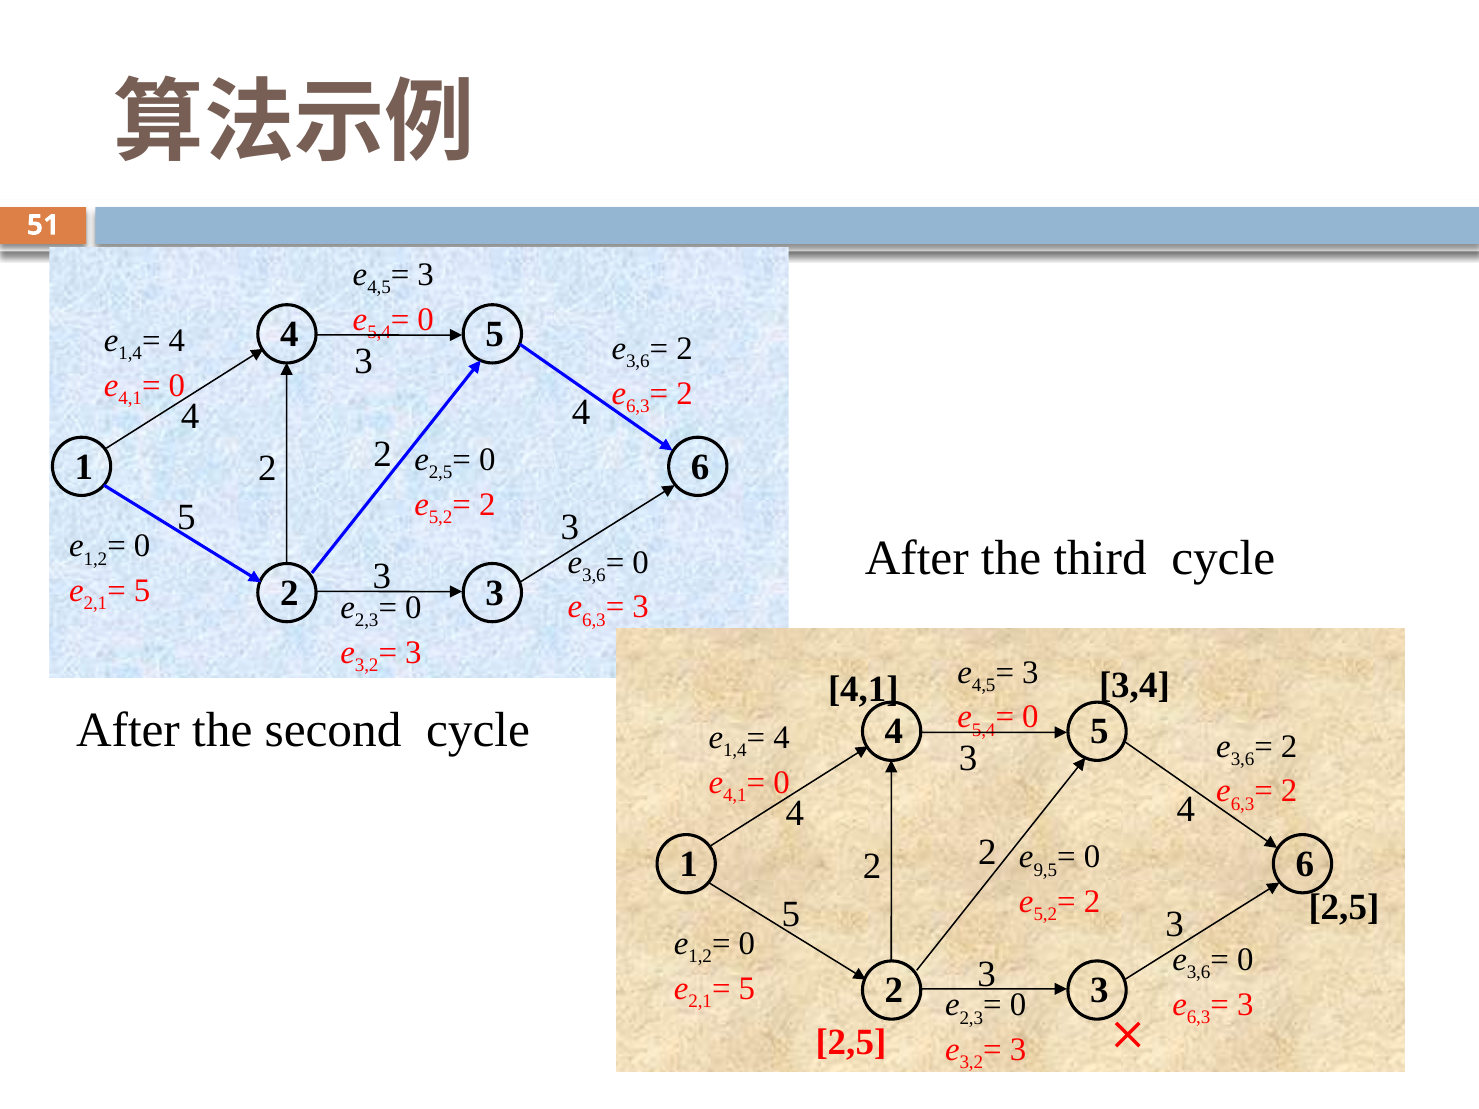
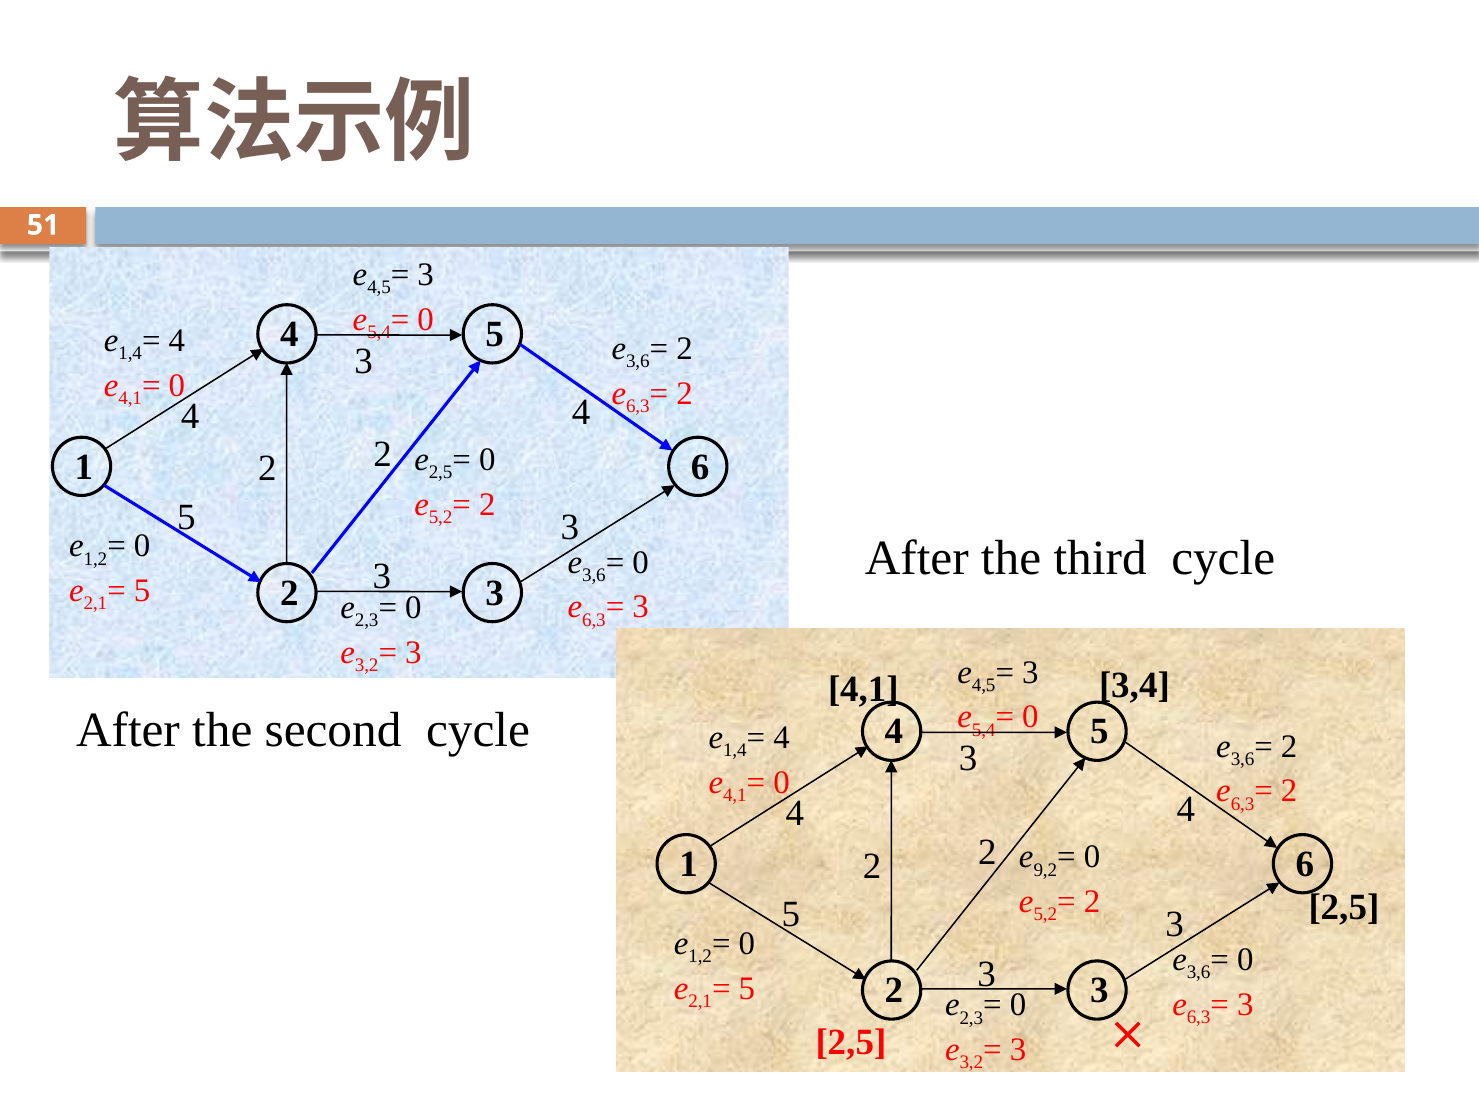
9,5: 9,5 -> 9,2 (1045, 870)
